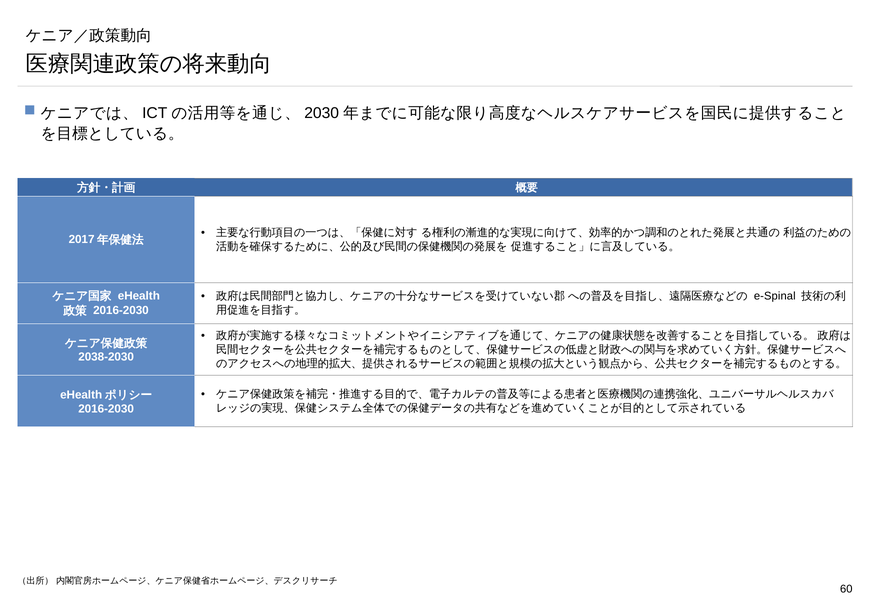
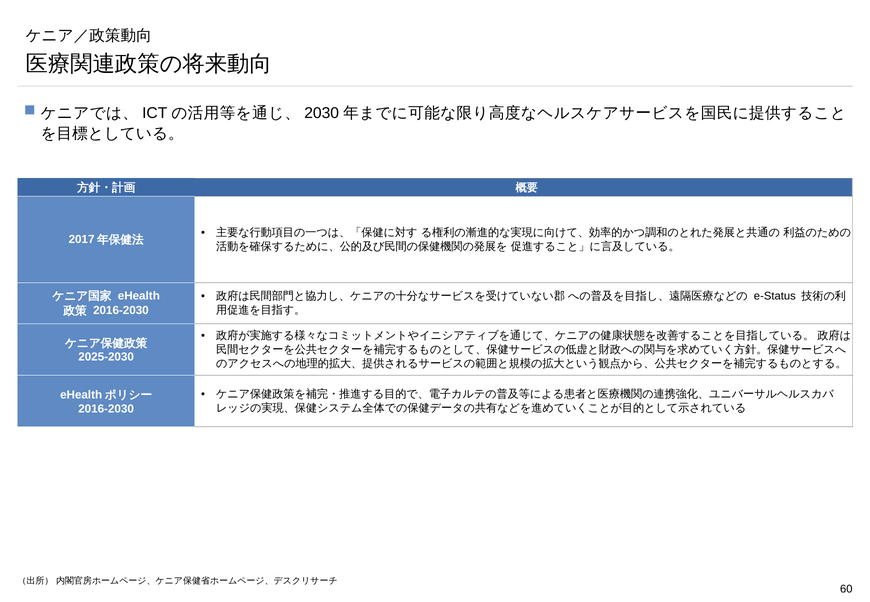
e-Spinal: e-Spinal -> e-Status (775, 296)
2038-2030: 2038-2030 -> 2025-2030 (106, 357)
